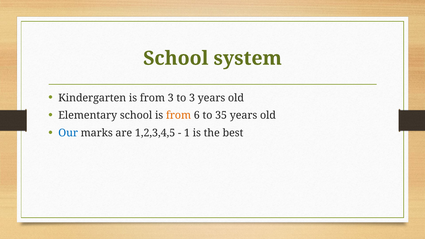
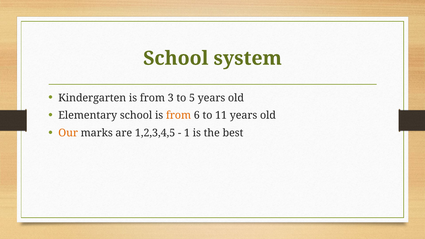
to 3: 3 -> 5 (192, 98)
35: 35 -> 11 (221, 115)
Our colour: blue -> orange (68, 133)
